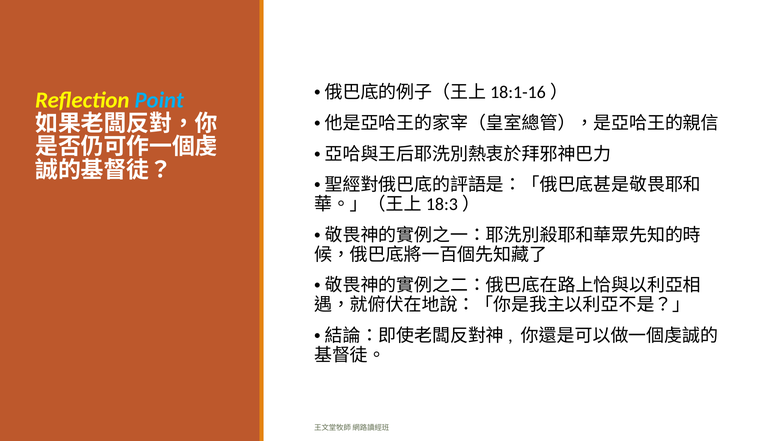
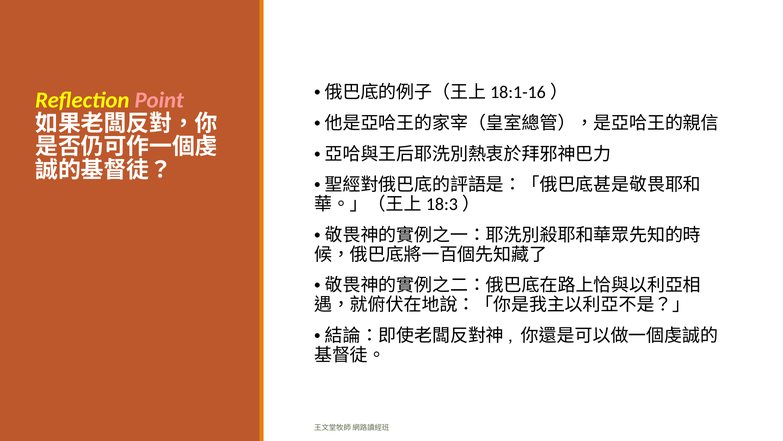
Point colour: light blue -> pink (159, 100)
